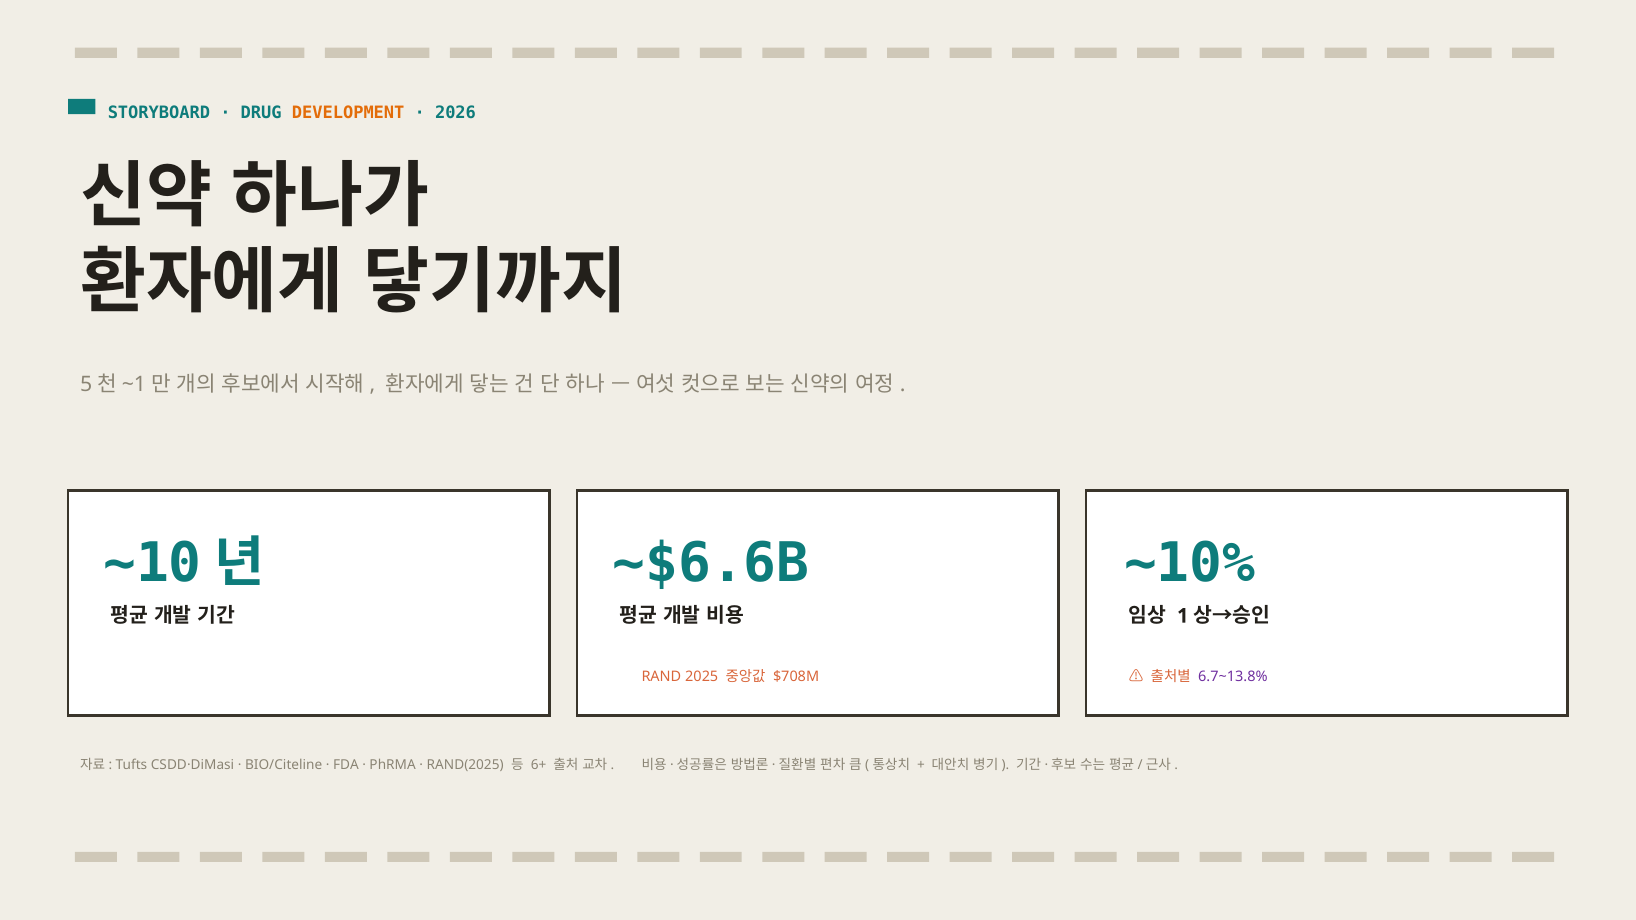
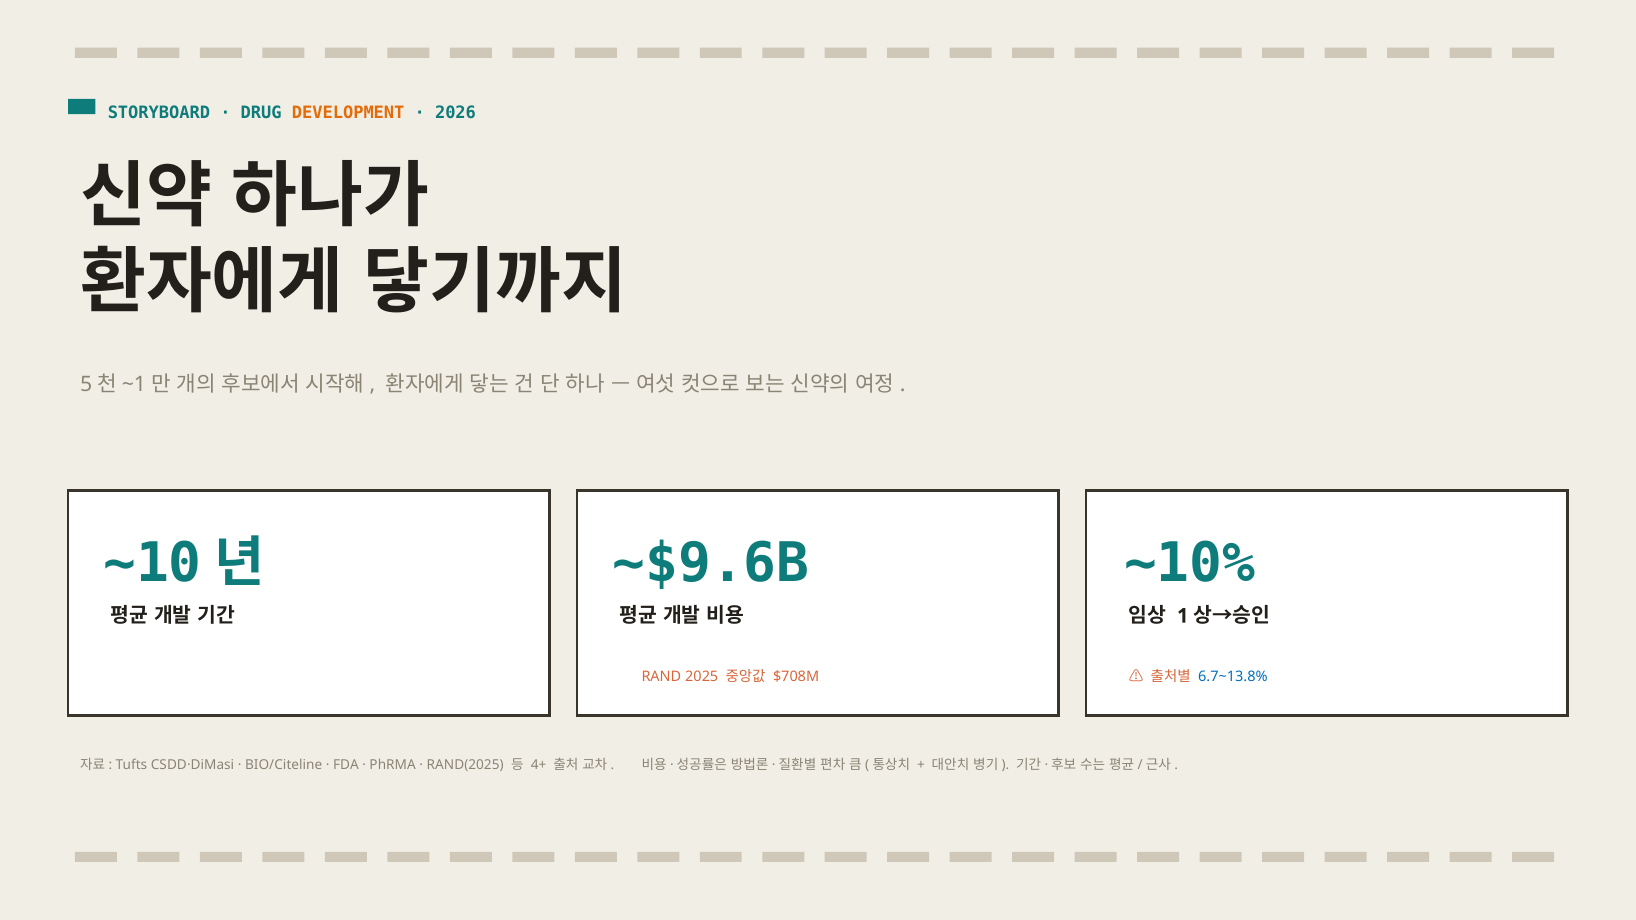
~$6.6B: ~$6.6B -> ~$9.6B (711, 564)
6.7~13.8% colour: purple -> blue (1233, 677)
6+: 6+ -> 4+ (539, 765)
